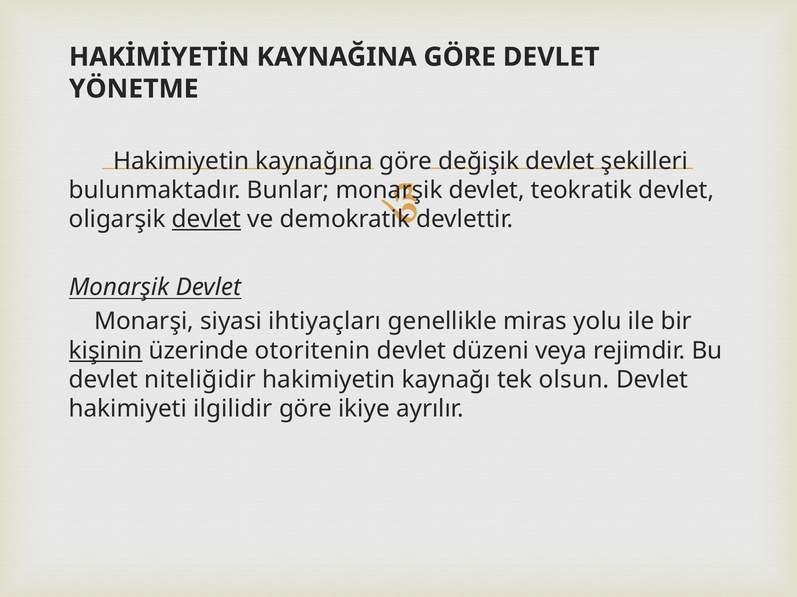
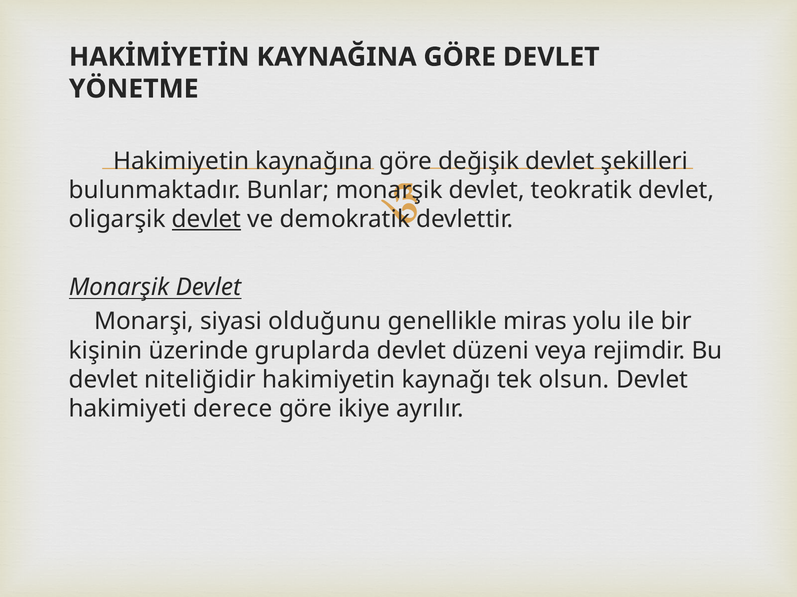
ihtiyaçları: ihtiyaçları -> olduğunu (325, 322)
kişinin underline: present -> none (106, 351)
otoritenin: otoritenin -> gruplarda (313, 351)
ilgilidir: ilgilidir -> derece (233, 409)
